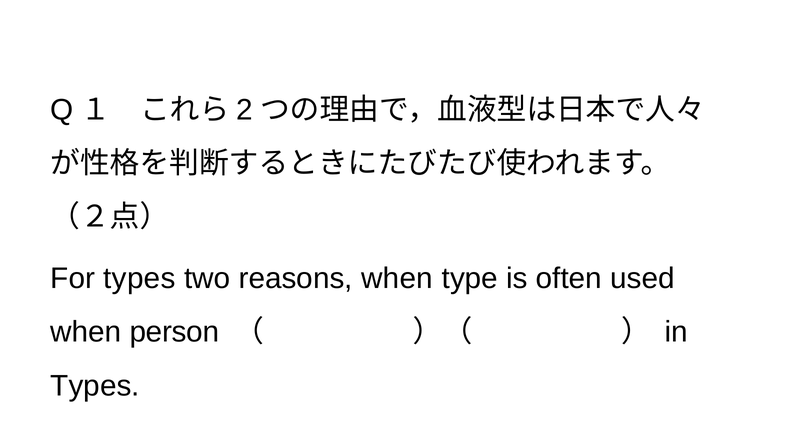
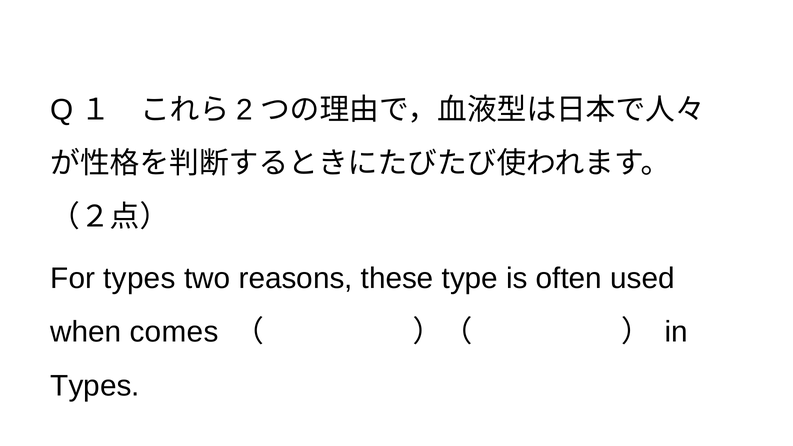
reasons when: when -> these (397, 279)
person: person -> comes (174, 332)
